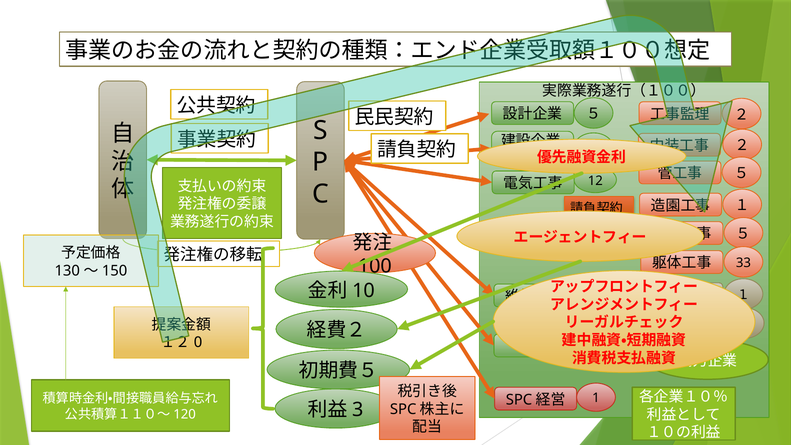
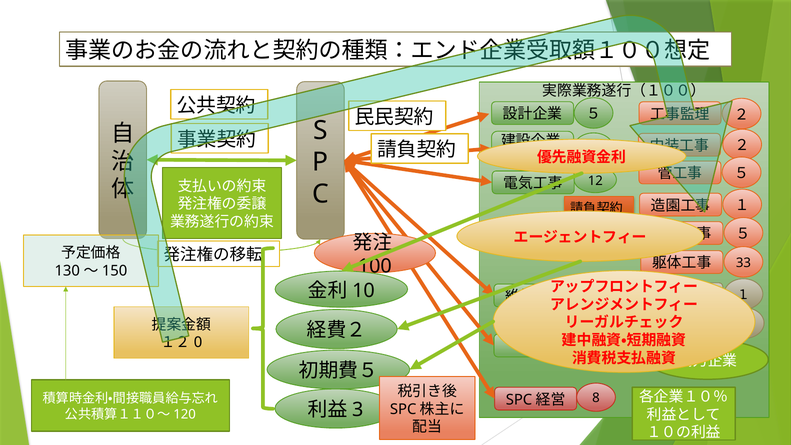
1: 1 -> 8 (596, 398)
